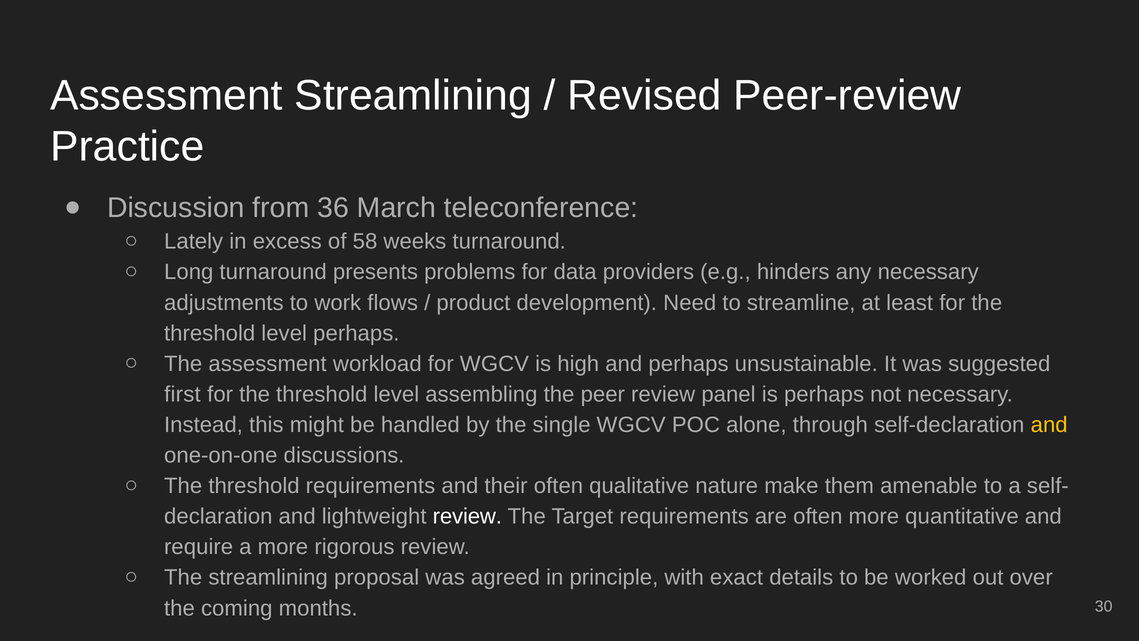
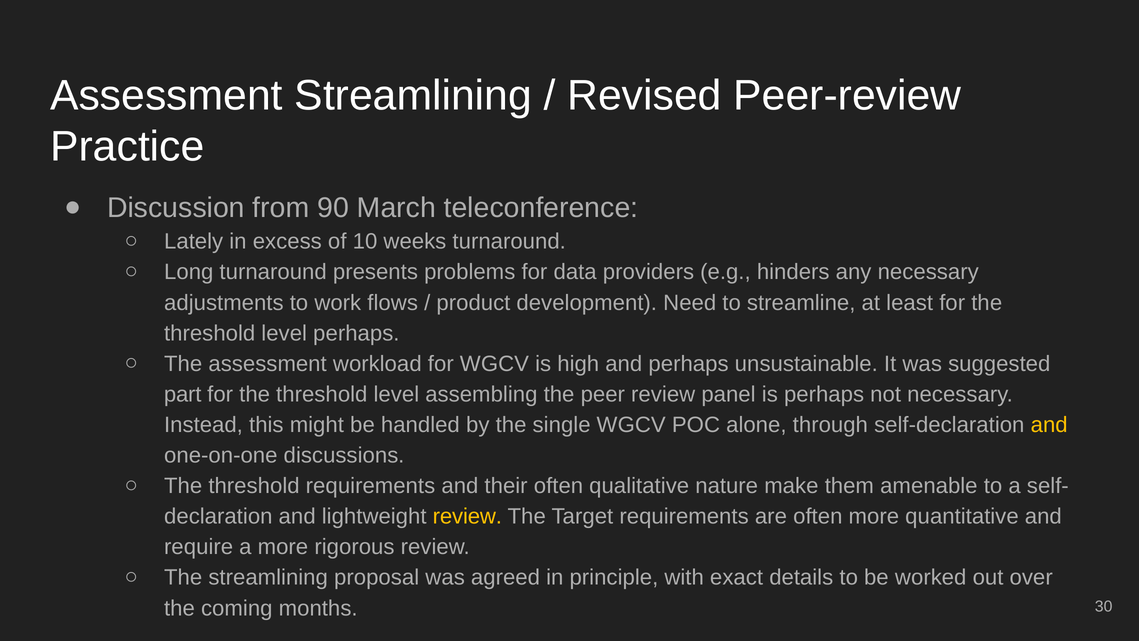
36: 36 -> 90 (333, 208)
58: 58 -> 10 (365, 241)
first: first -> part (183, 394)
review colour: white -> yellow (467, 516)
